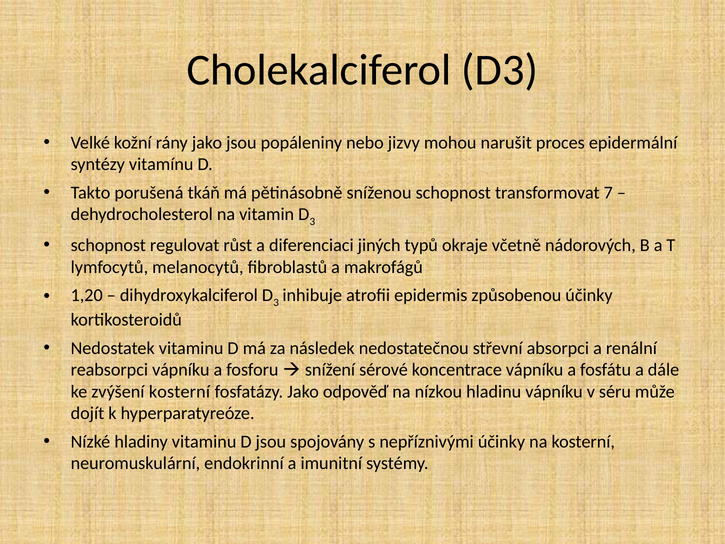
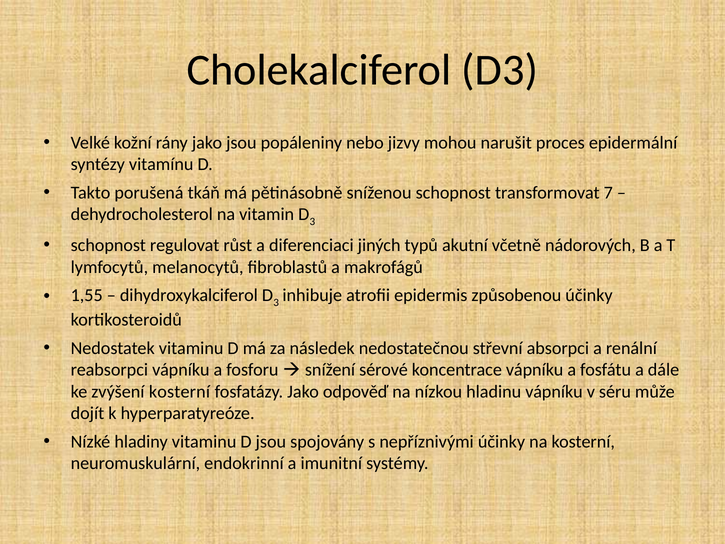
okraje: okraje -> akutní (465, 245)
1,20: 1,20 -> 1,55 (87, 295)
